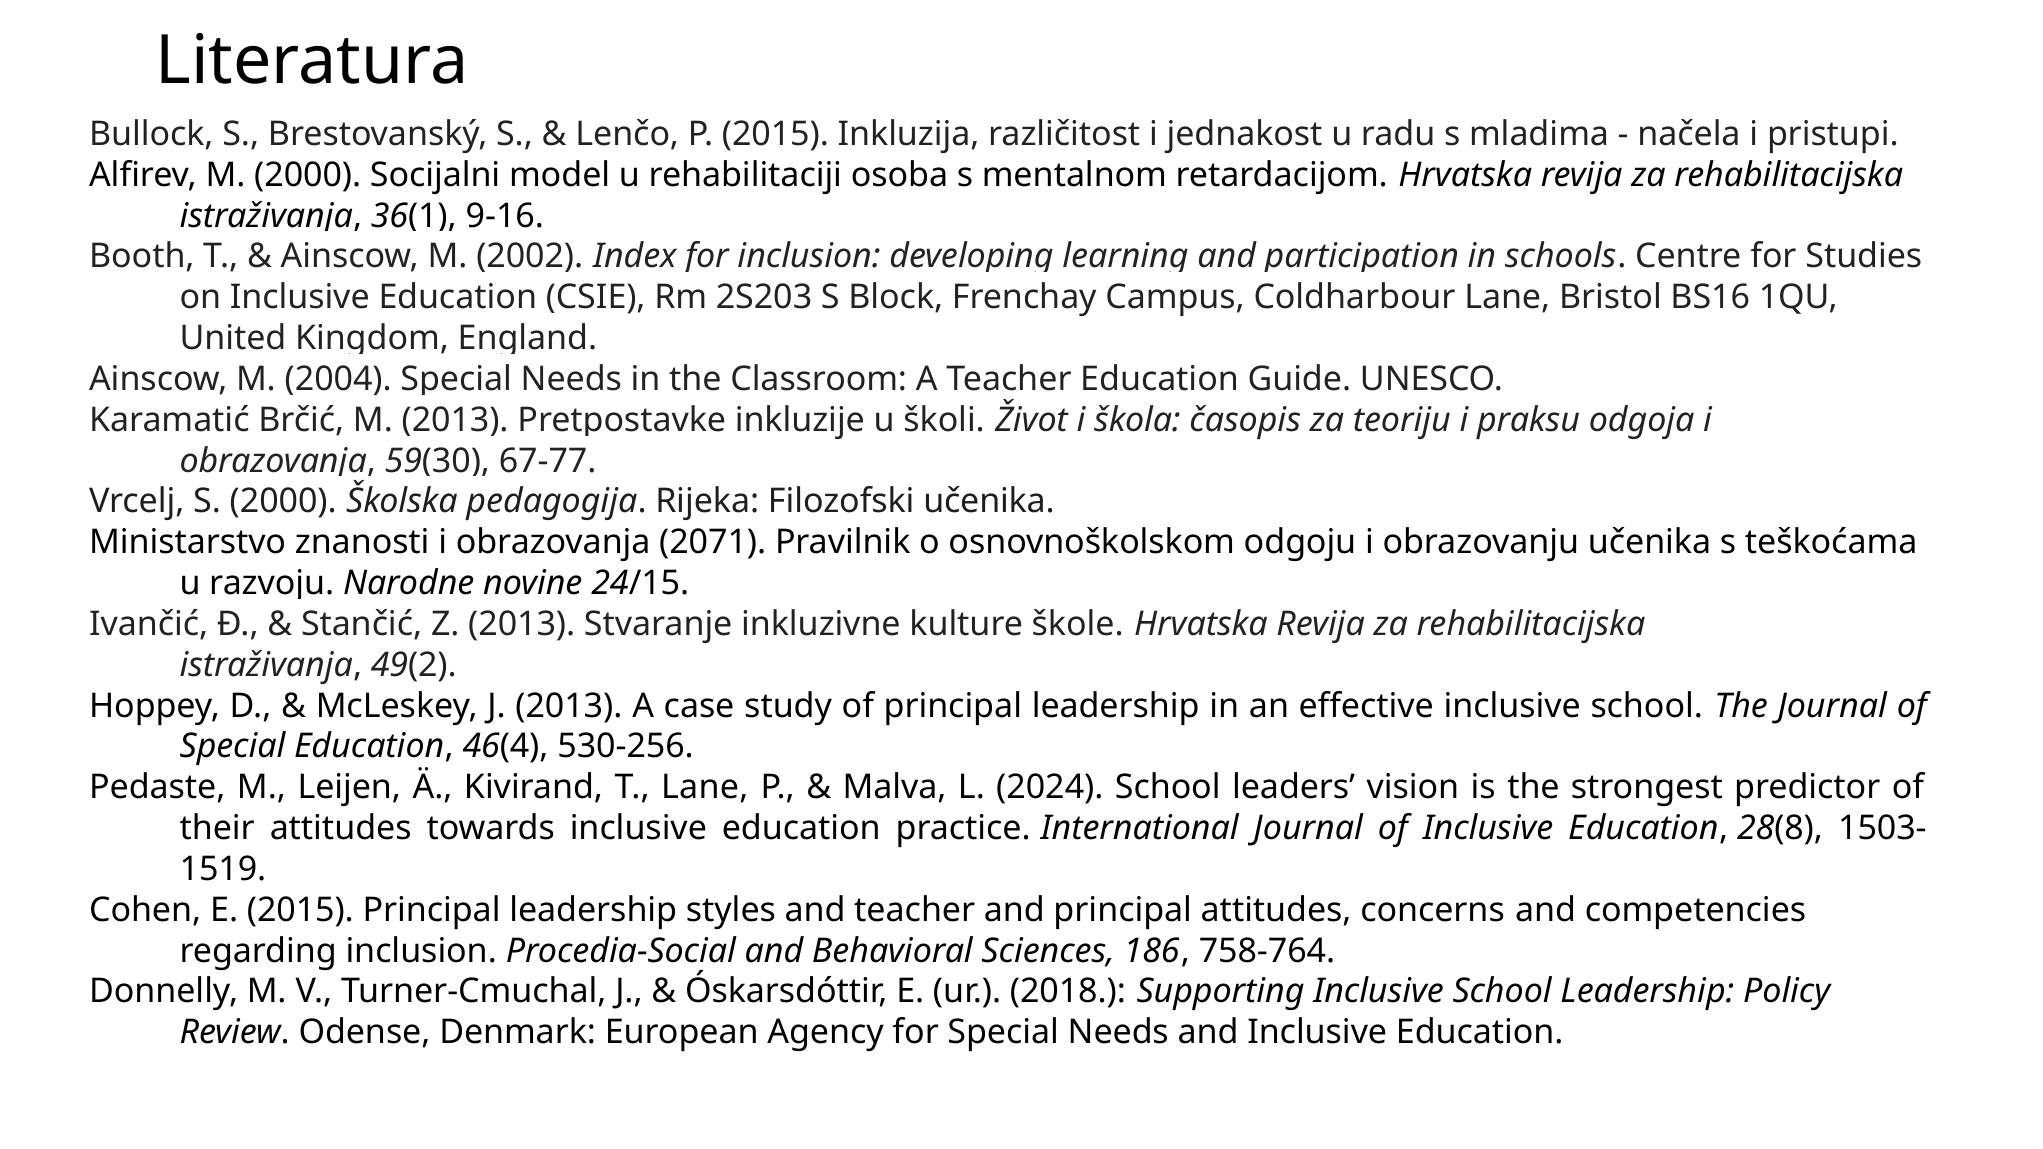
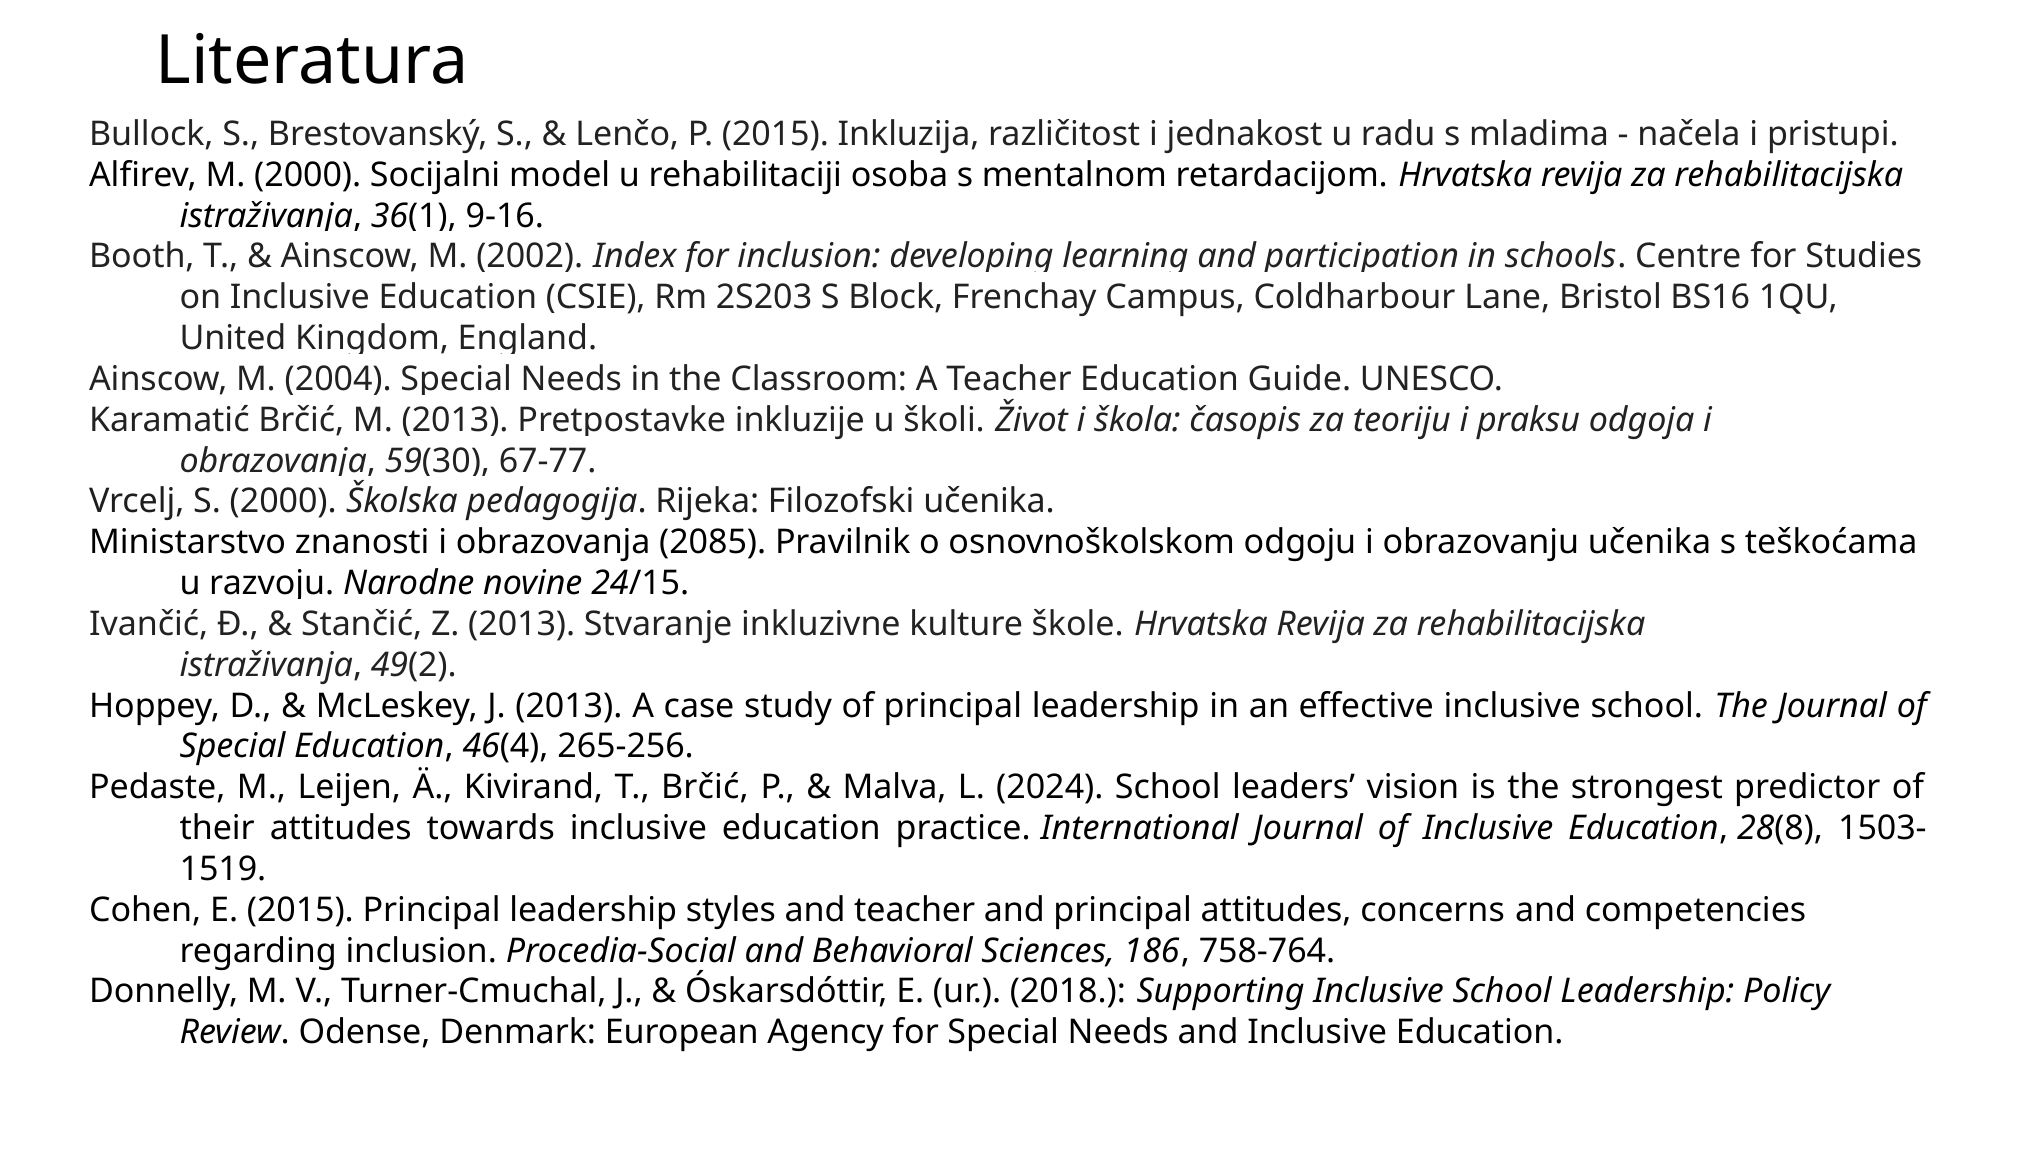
2071: 2071 -> 2085 (713, 543)
530-256: 530-256 -> 265-256 (626, 747)
T Lane: Lane -> Brčić (705, 788)
